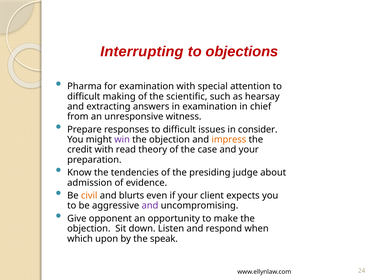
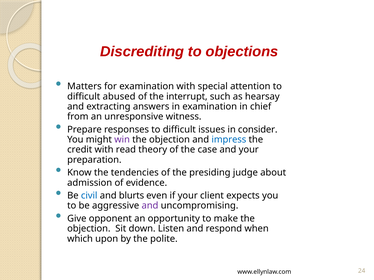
Interrupting: Interrupting -> Discrediting (142, 52)
Pharma: Pharma -> Matters (84, 87)
making: making -> abused (119, 97)
scientific: scientific -> interrupt (187, 97)
impress colour: orange -> blue (229, 140)
civil colour: orange -> blue (89, 196)
speak: speak -> polite (164, 239)
